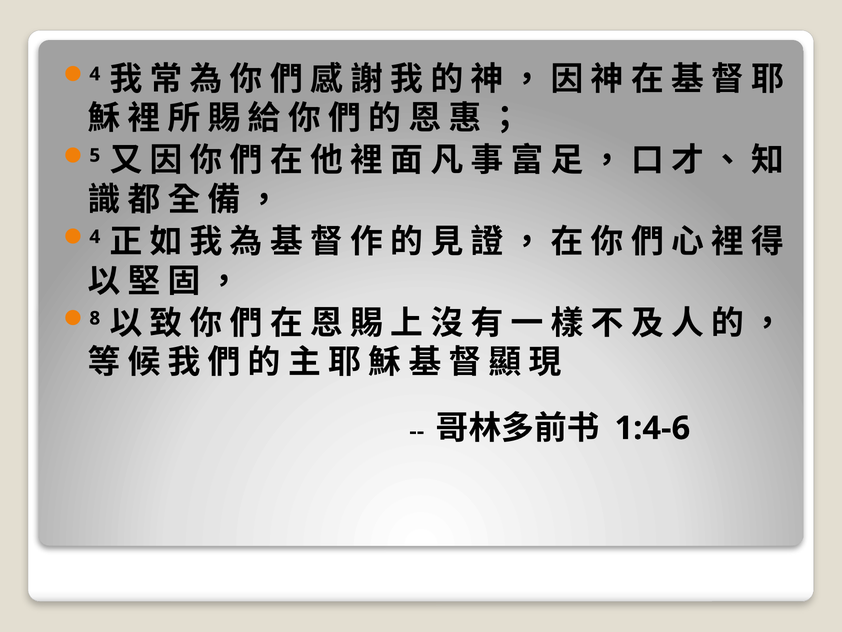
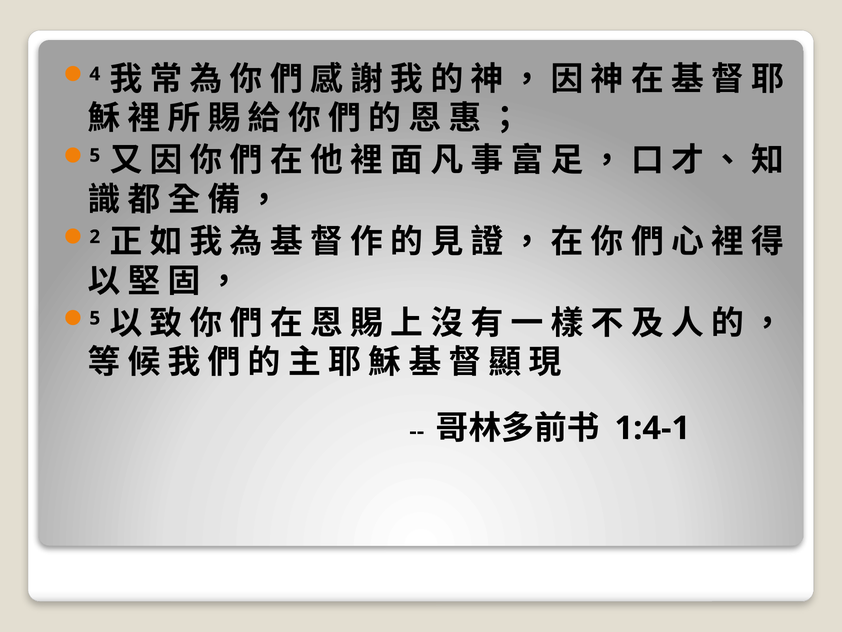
4: 4 -> 2 (95, 237)
8: 8 -> 5 (95, 318)
1:4-6: 1:4-6 -> 1:4-1 (652, 428)
